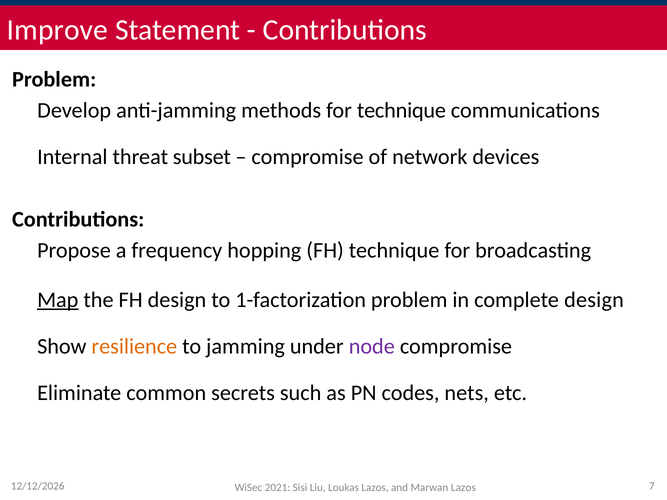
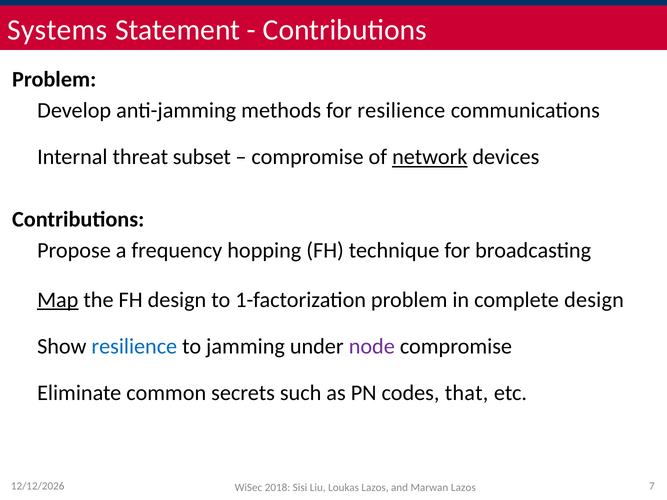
Improve: Improve -> Systems (57, 30)
for technique: technique -> resilience (401, 110)
network underline: none -> present (430, 157)
resilience colour: orange -> blue (134, 347)
nets: nets -> that (467, 393)
2021: 2021 -> 2018 (278, 488)
